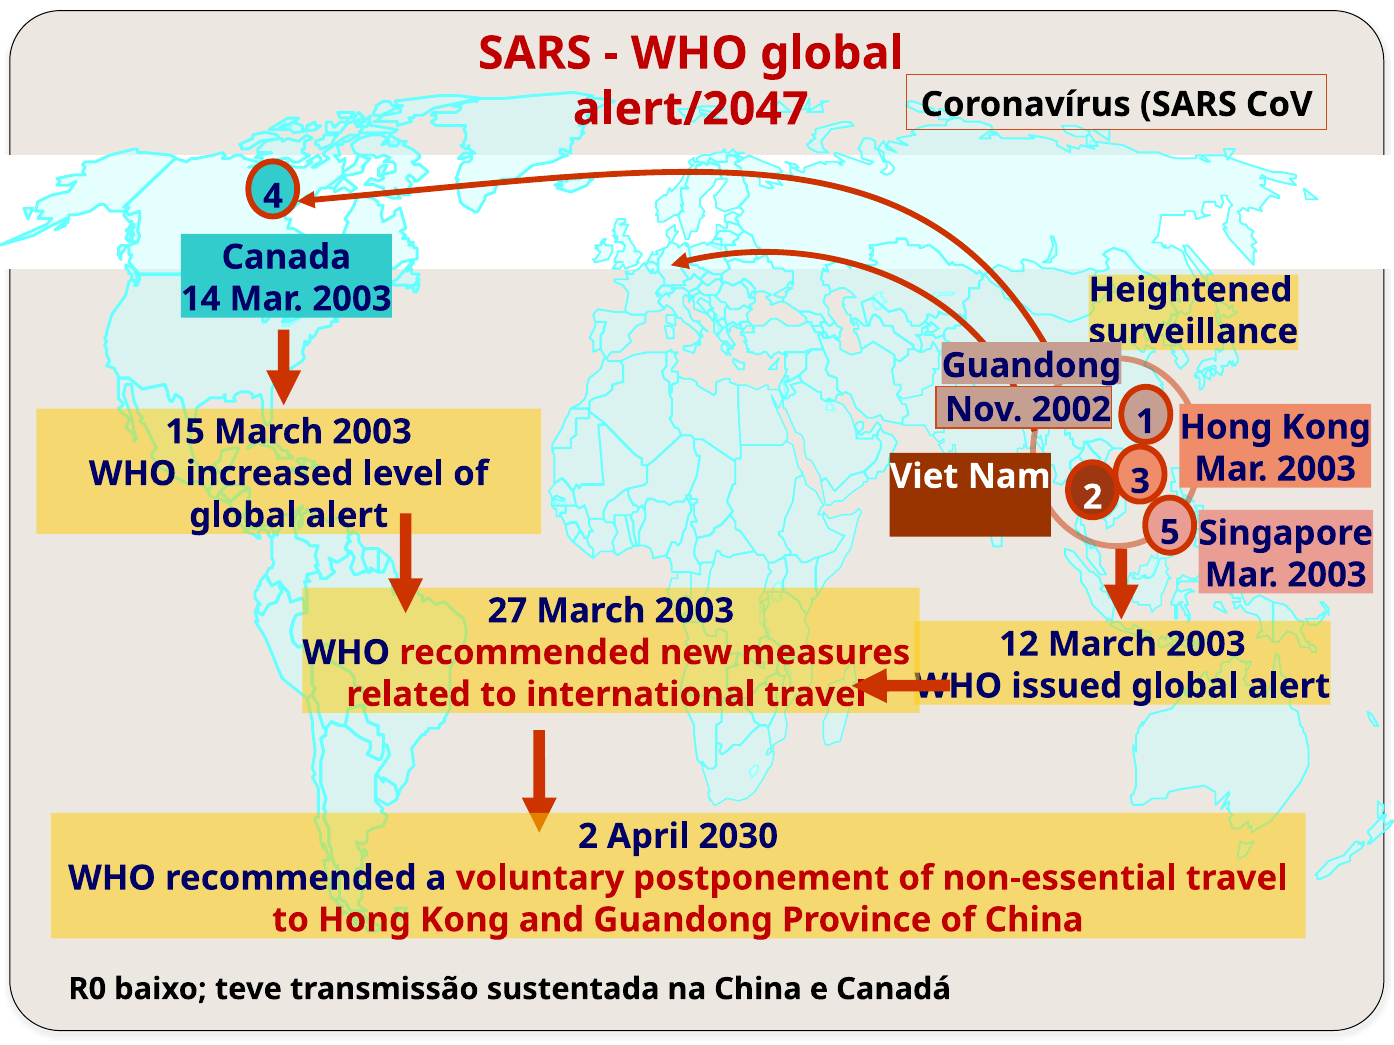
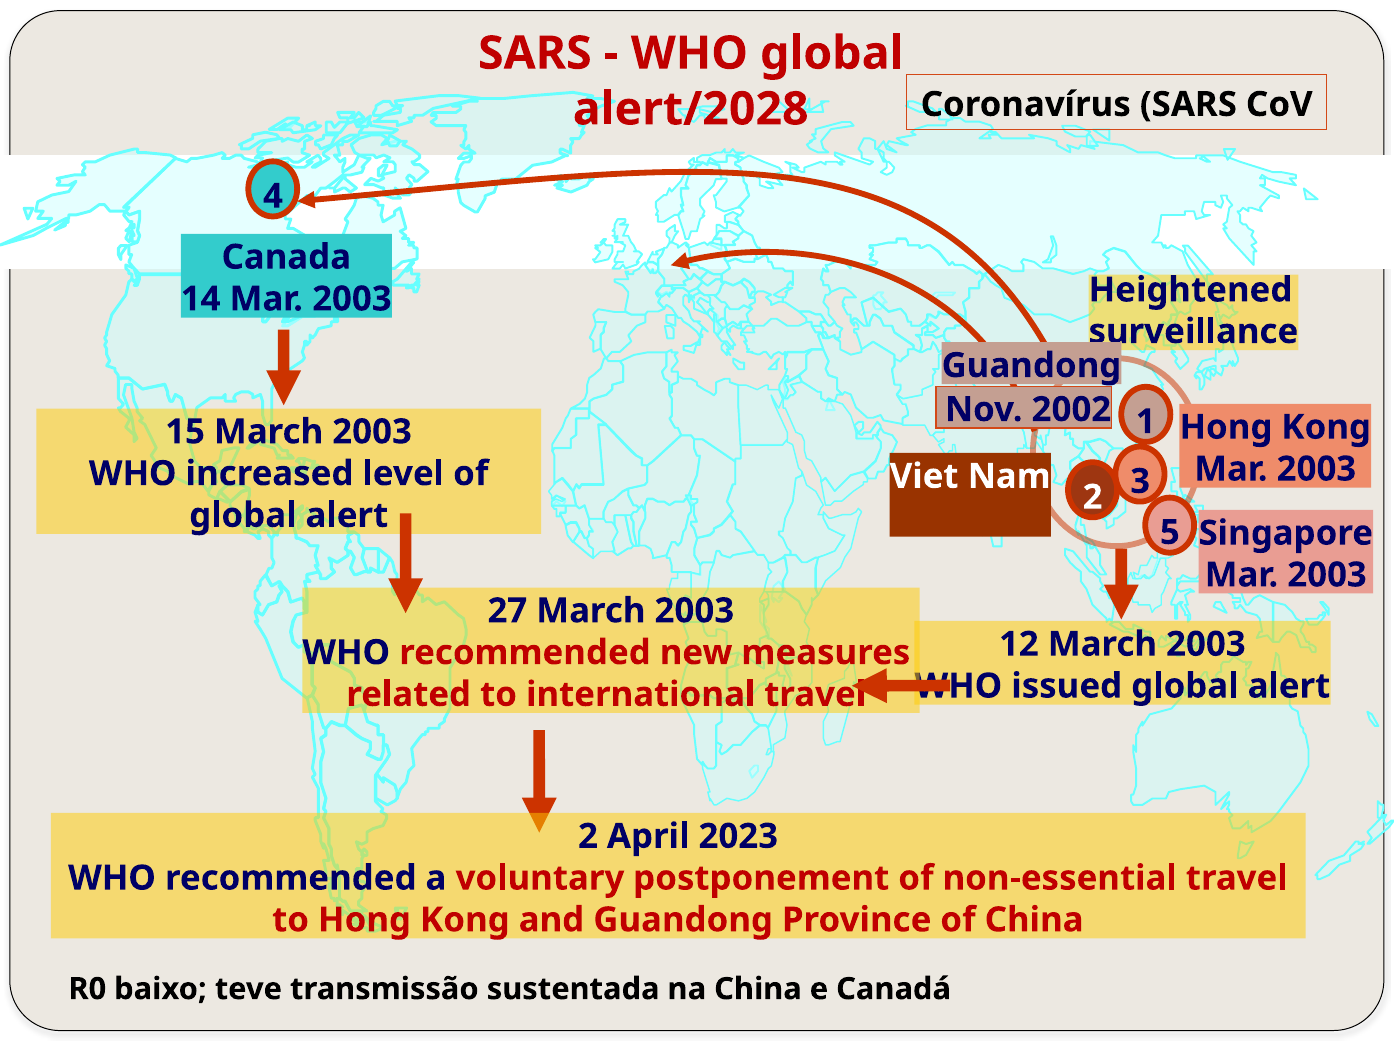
alert/2047: alert/2047 -> alert/2028 (691, 109)
2030: 2030 -> 2023 (738, 837)
